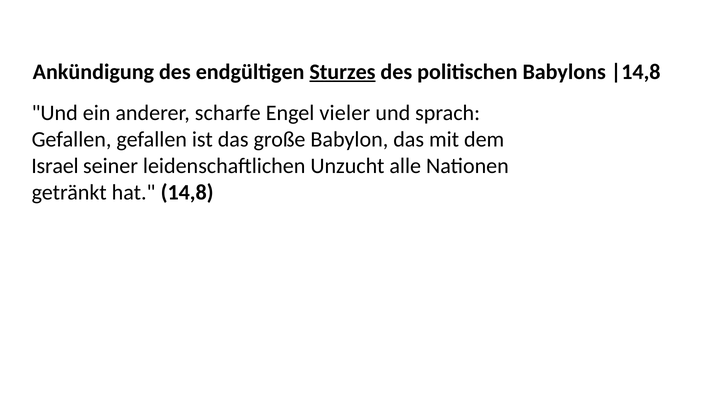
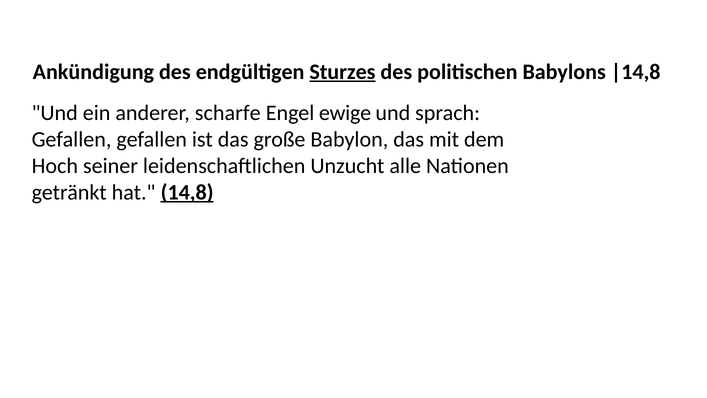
vieler: vieler -> ewige (345, 113)
Israel: Israel -> Hoch (55, 166)
14,8 underline: none -> present (187, 192)
